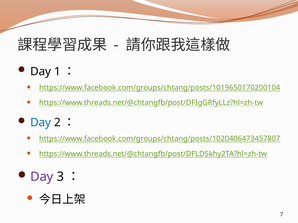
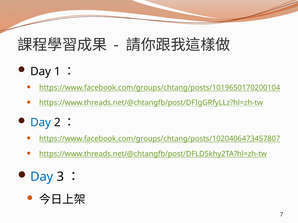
Day colour: purple -> blue (42, 177)
